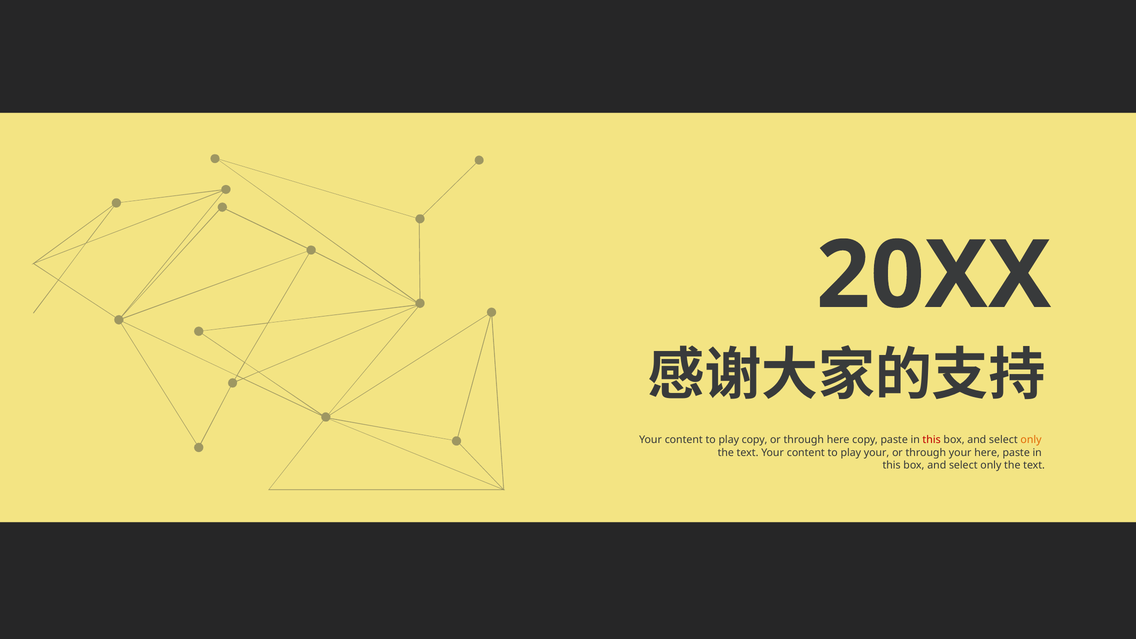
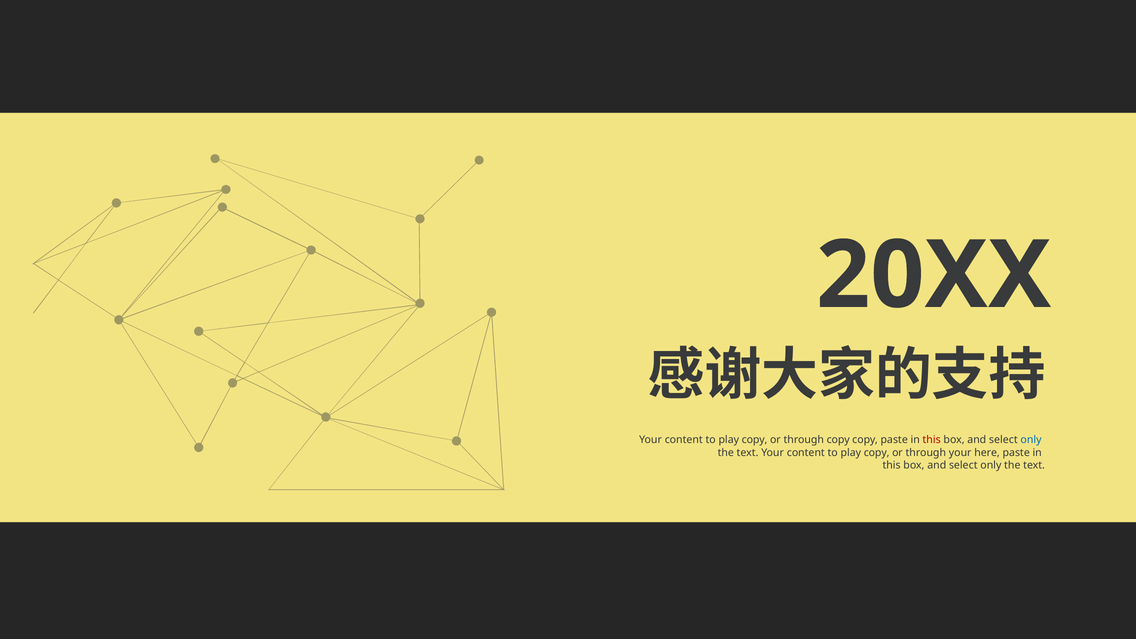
through here: here -> copy (838, 440)
only colour: orange -> blue (1031, 440)
your: your -> copy (877, 453)
